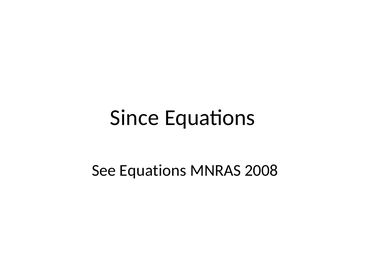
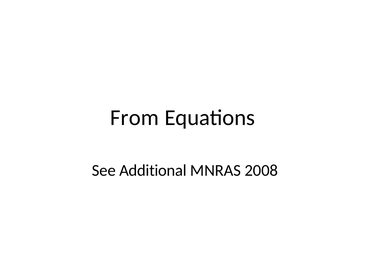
Since: Since -> From (135, 118)
See Equations: Equations -> Additional (153, 170)
